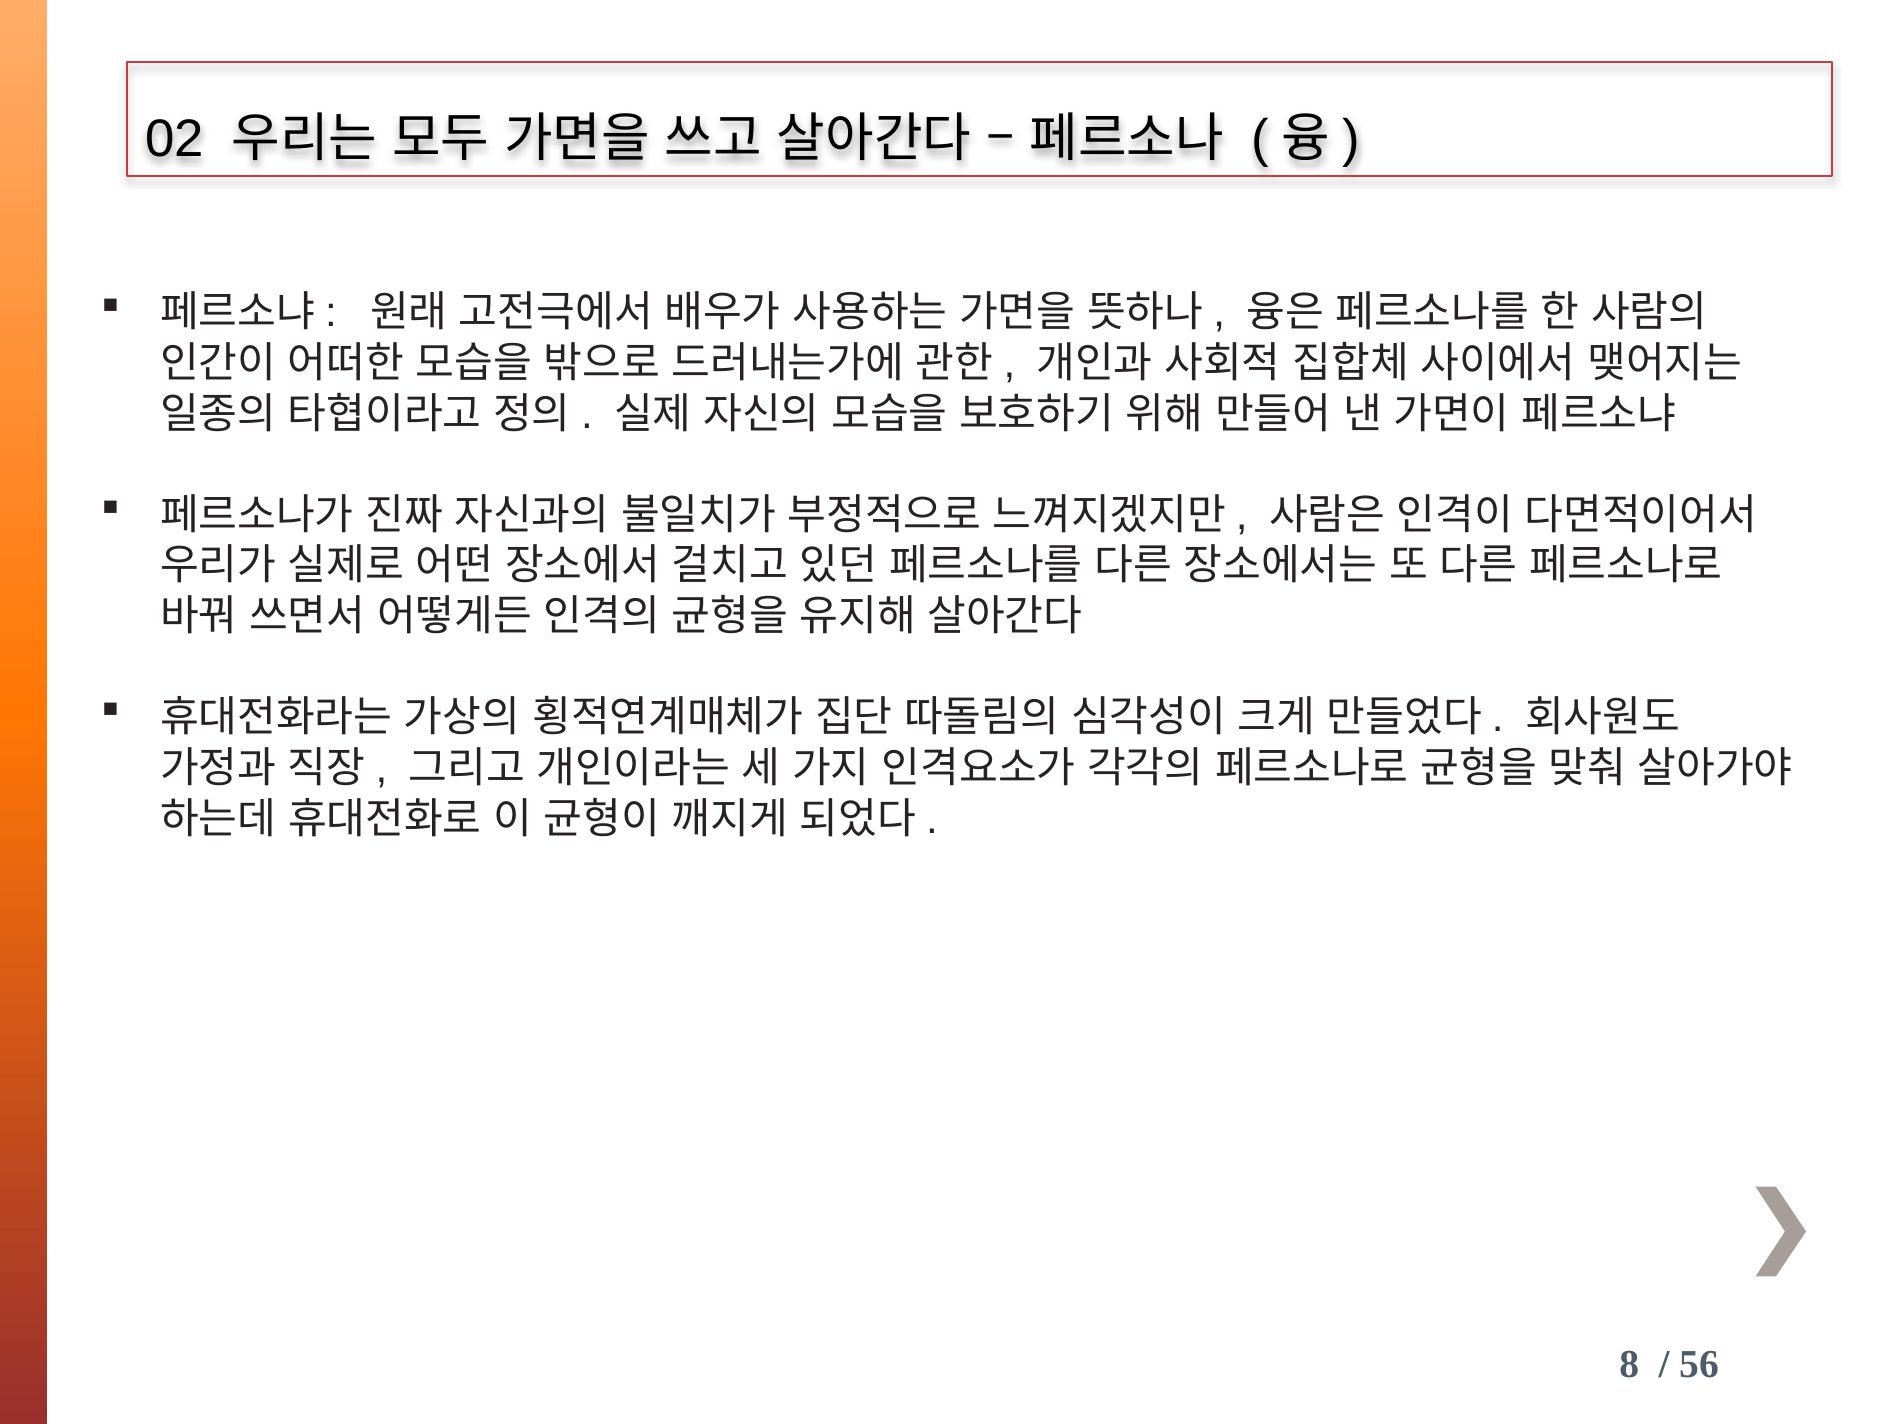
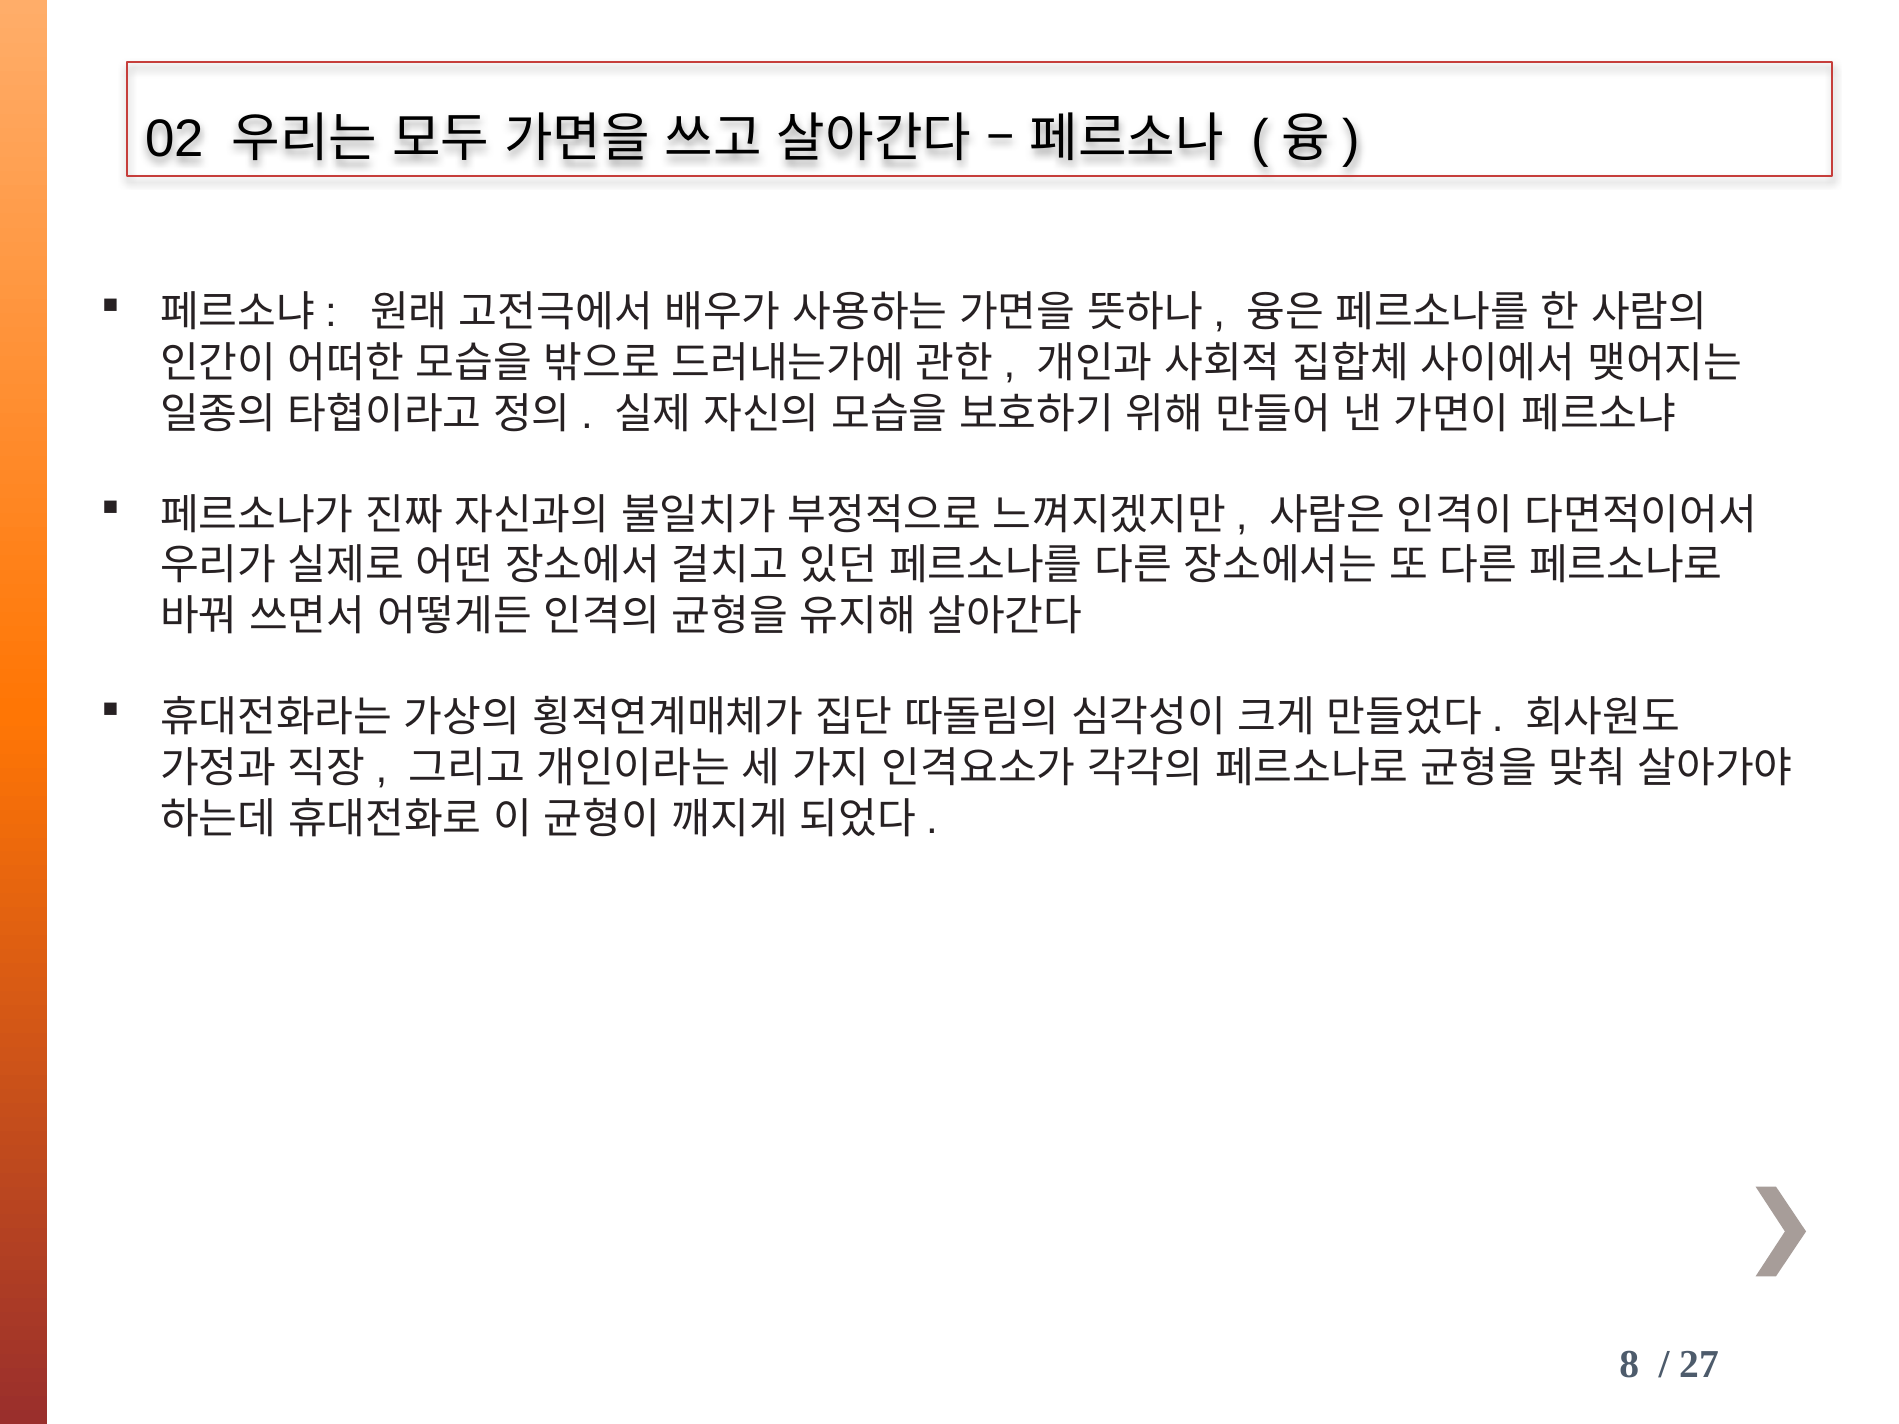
56: 56 -> 27 (1699, 1365)
